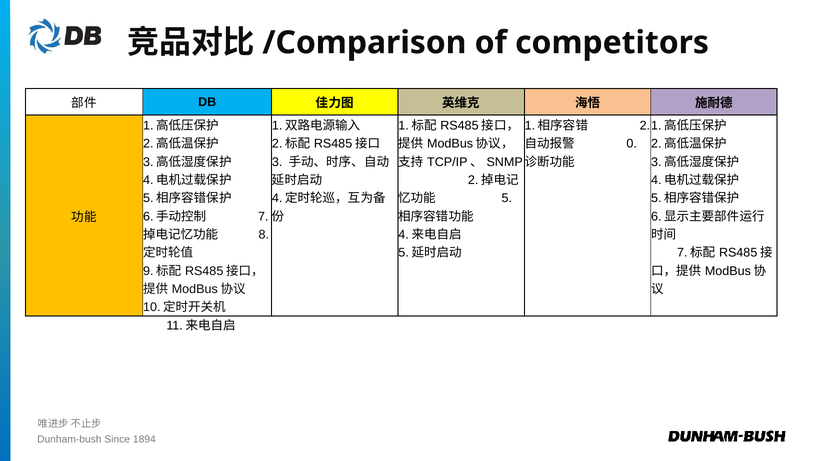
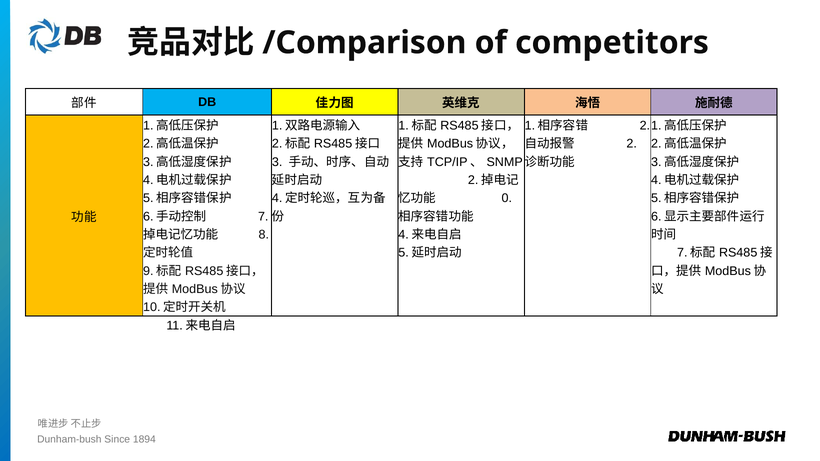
0: 0 -> 2 (632, 144)
5: 5 -> 0 (507, 198)
